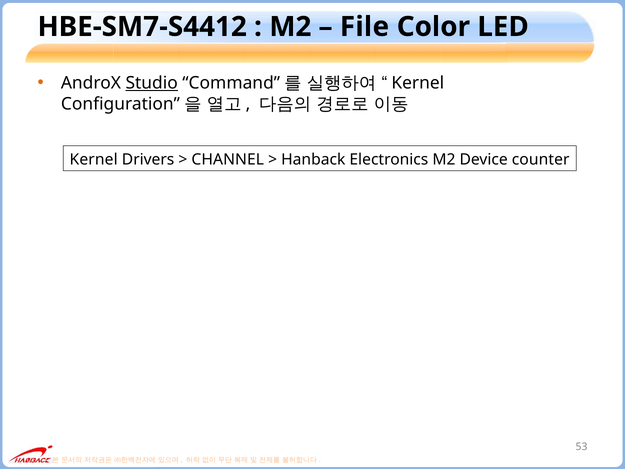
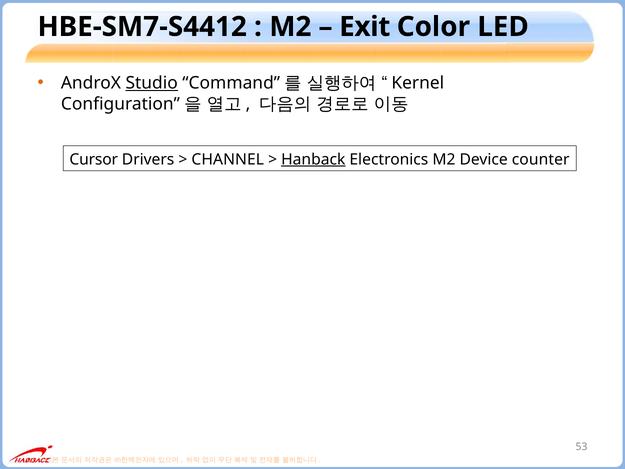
File: File -> Exit (365, 27)
Kernel: Kernel -> Cursor (94, 159)
Hanback underline: none -> present (313, 159)
